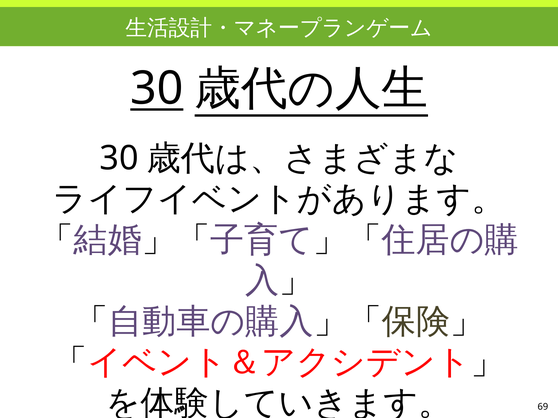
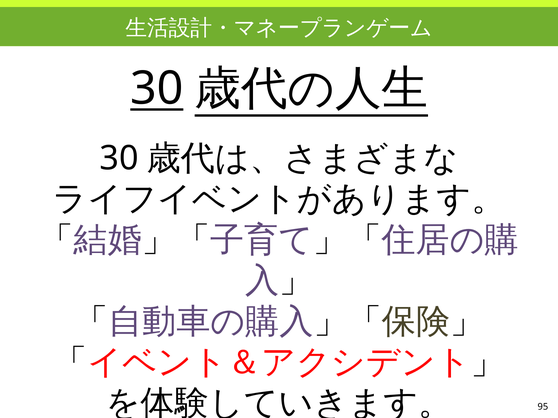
69: 69 -> 95 (543, 407)
